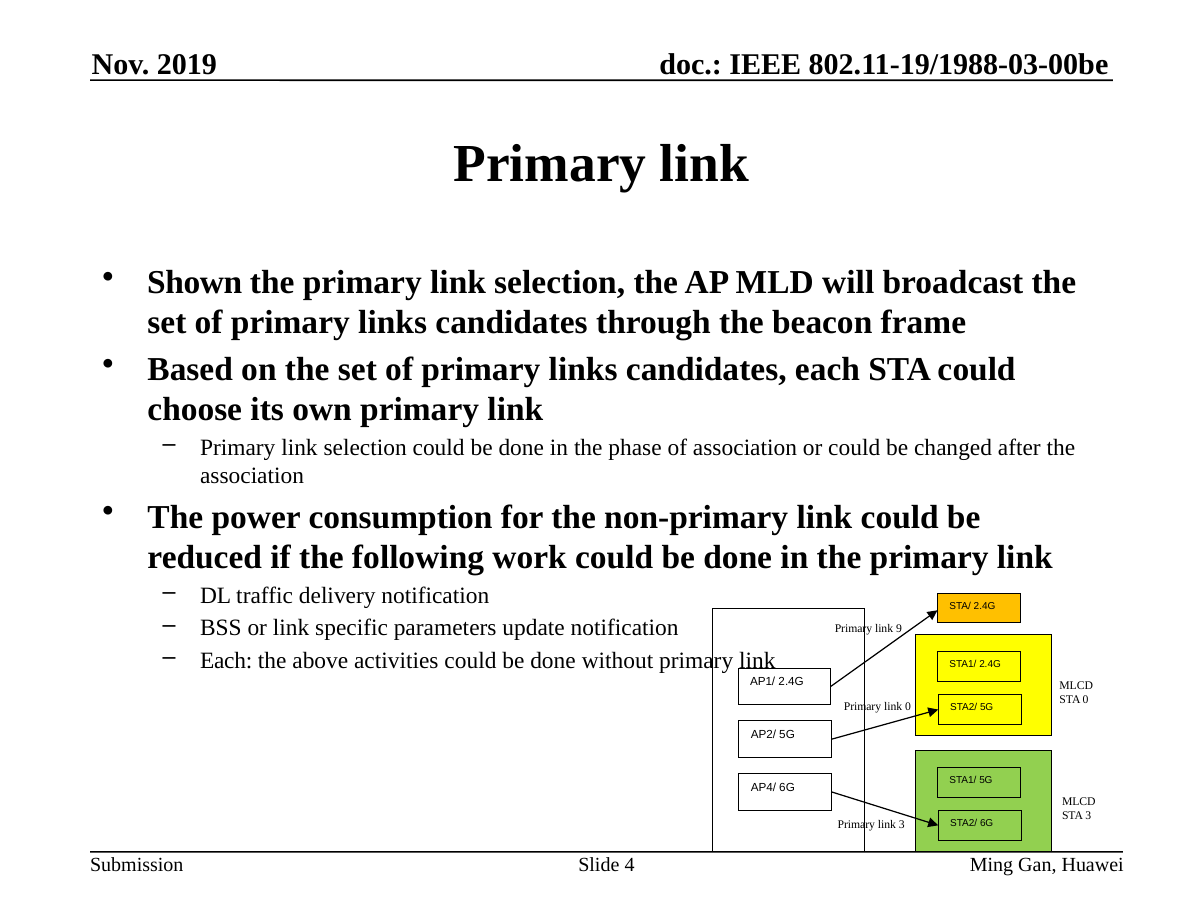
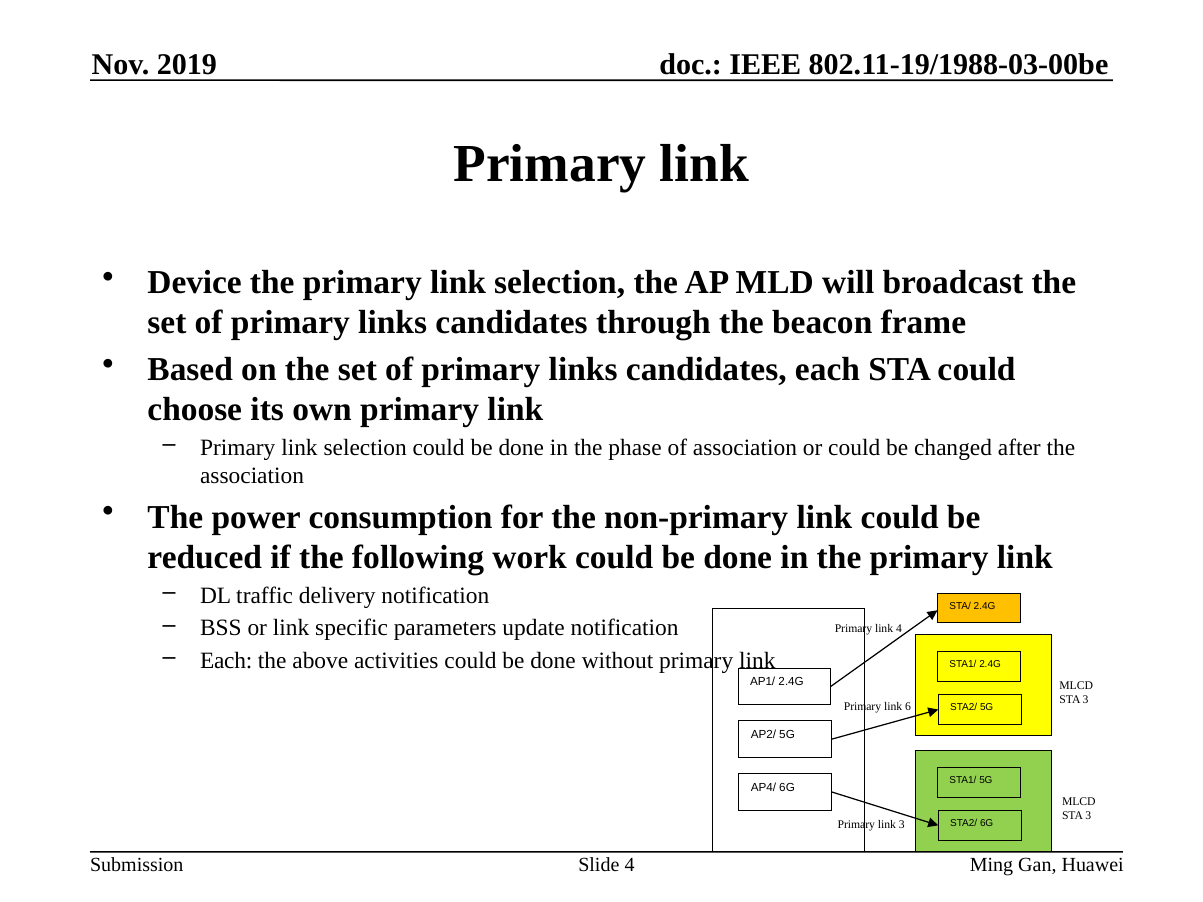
Shown: Shown -> Device (195, 283)
link 9: 9 -> 4 (899, 629)
0: 0 -> 3 (1086, 700)
link 0: 0 -> 6 (908, 707)
